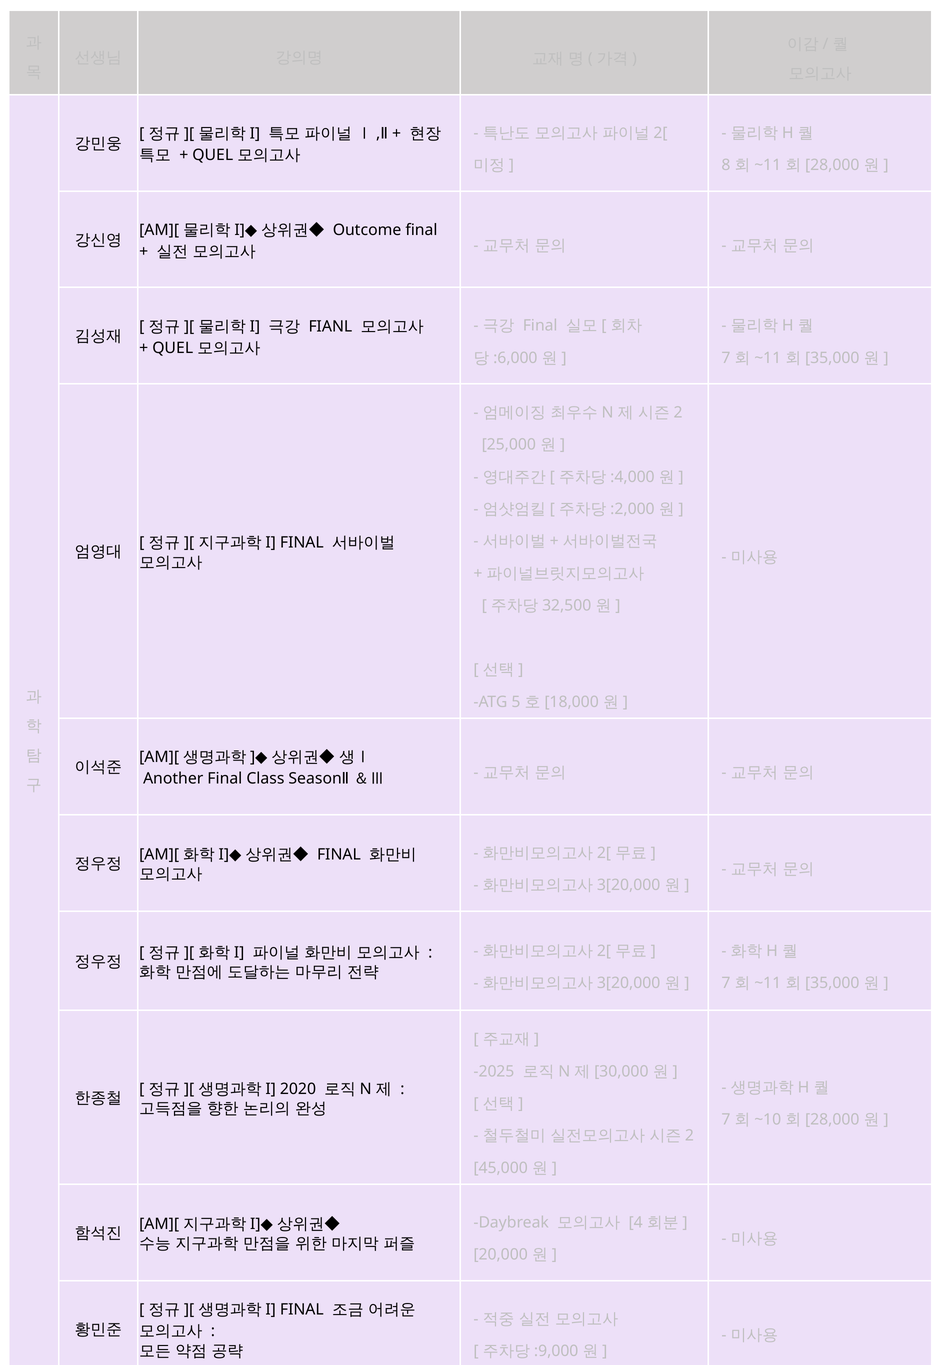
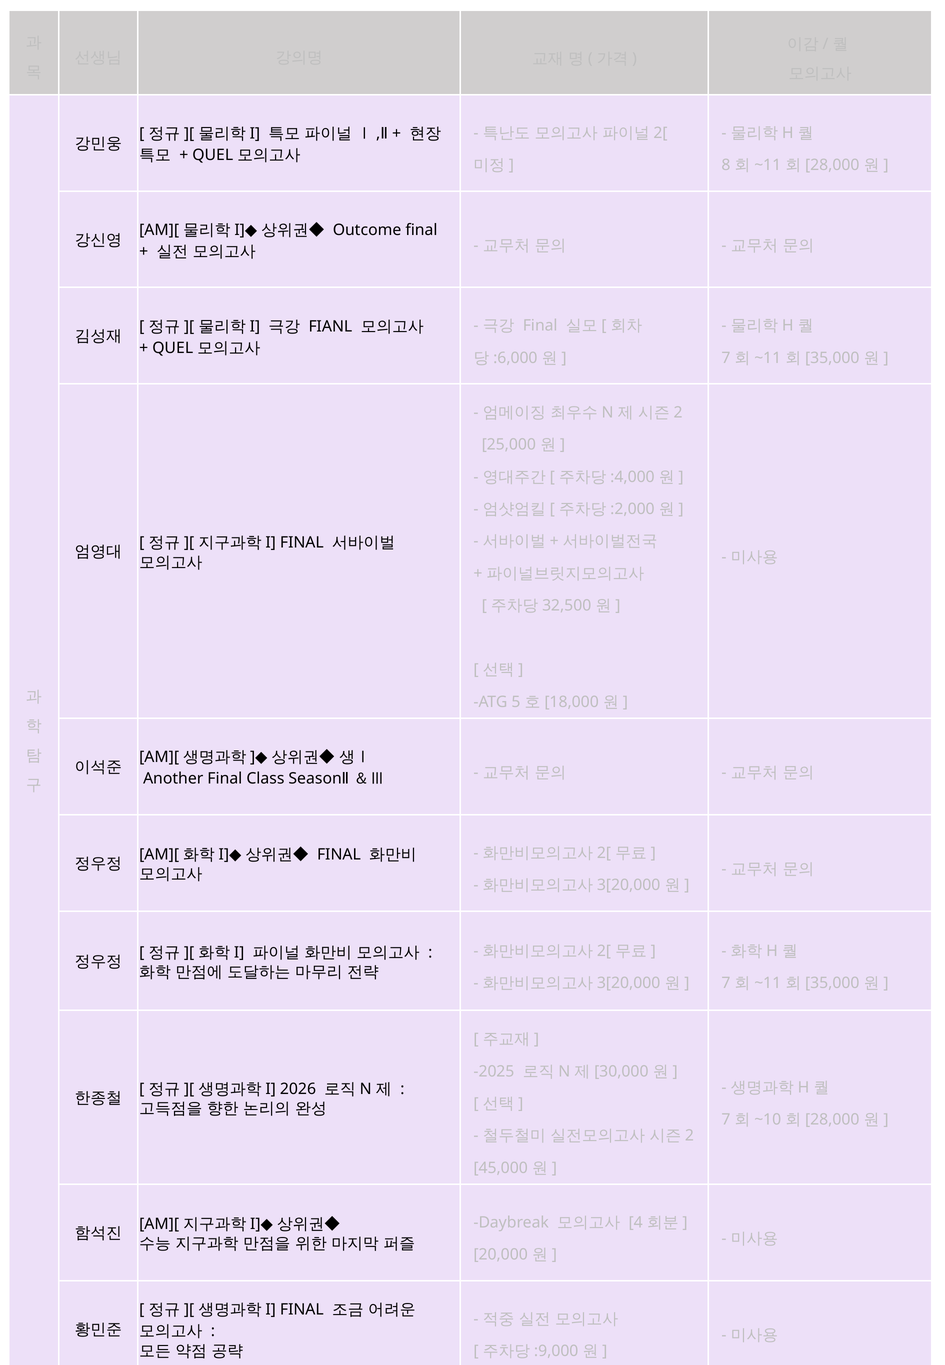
2020: 2020 -> 2026 (298, 1089)
